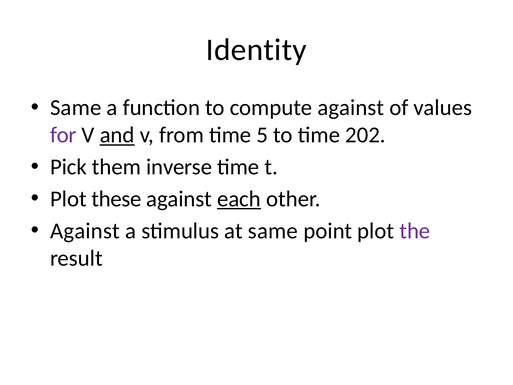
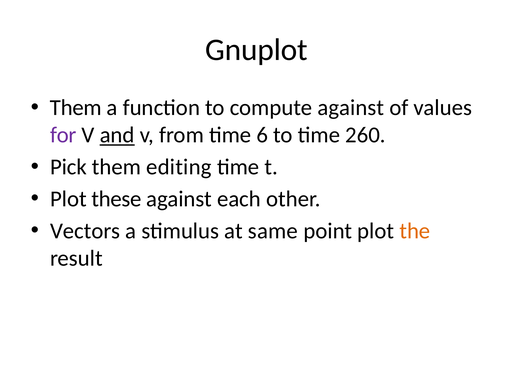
Identity: Identity -> Gnuplot (256, 50)
Same: Same -> Them (76, 108)
5: 5 -> 6 (262, 135)
202: 202 -> 260 (365, 135)
inverse: inverse -> editing (179, 167)
each underline: present -> none (239, 199)
Against: Against -> Vectors (85, 231)
the colour: purple -> orange (415, 231)
